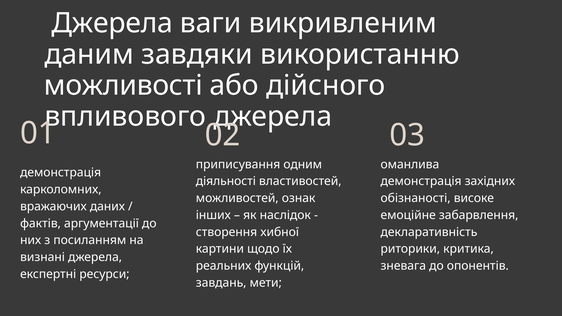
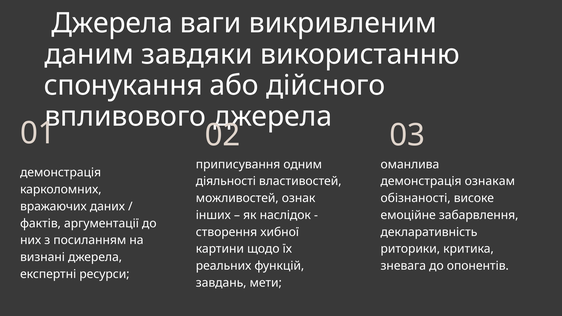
можливості: можливості -> спонукання (123, 85)
західних: західних -> ознакам (490, 181)
